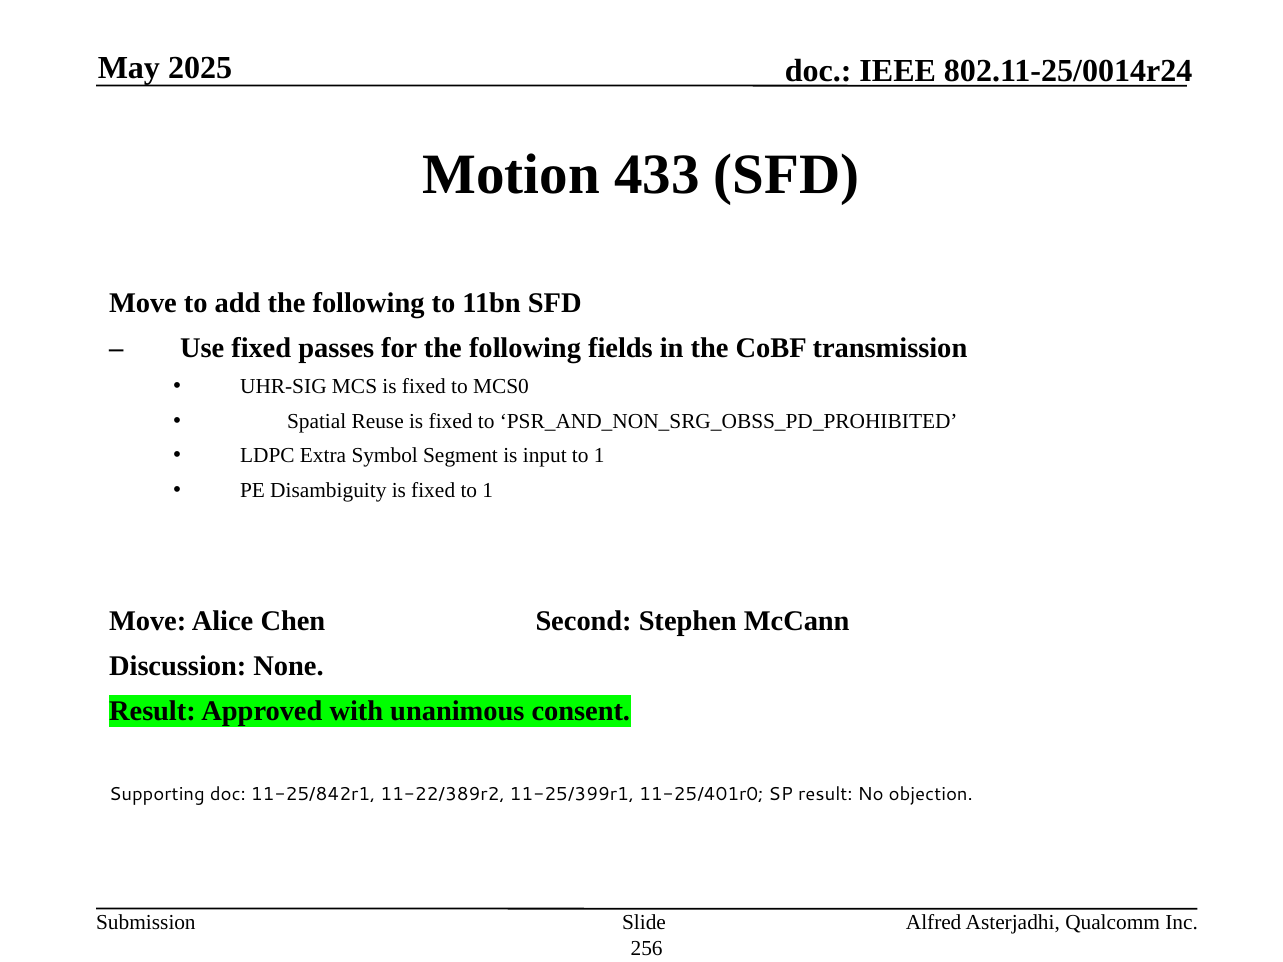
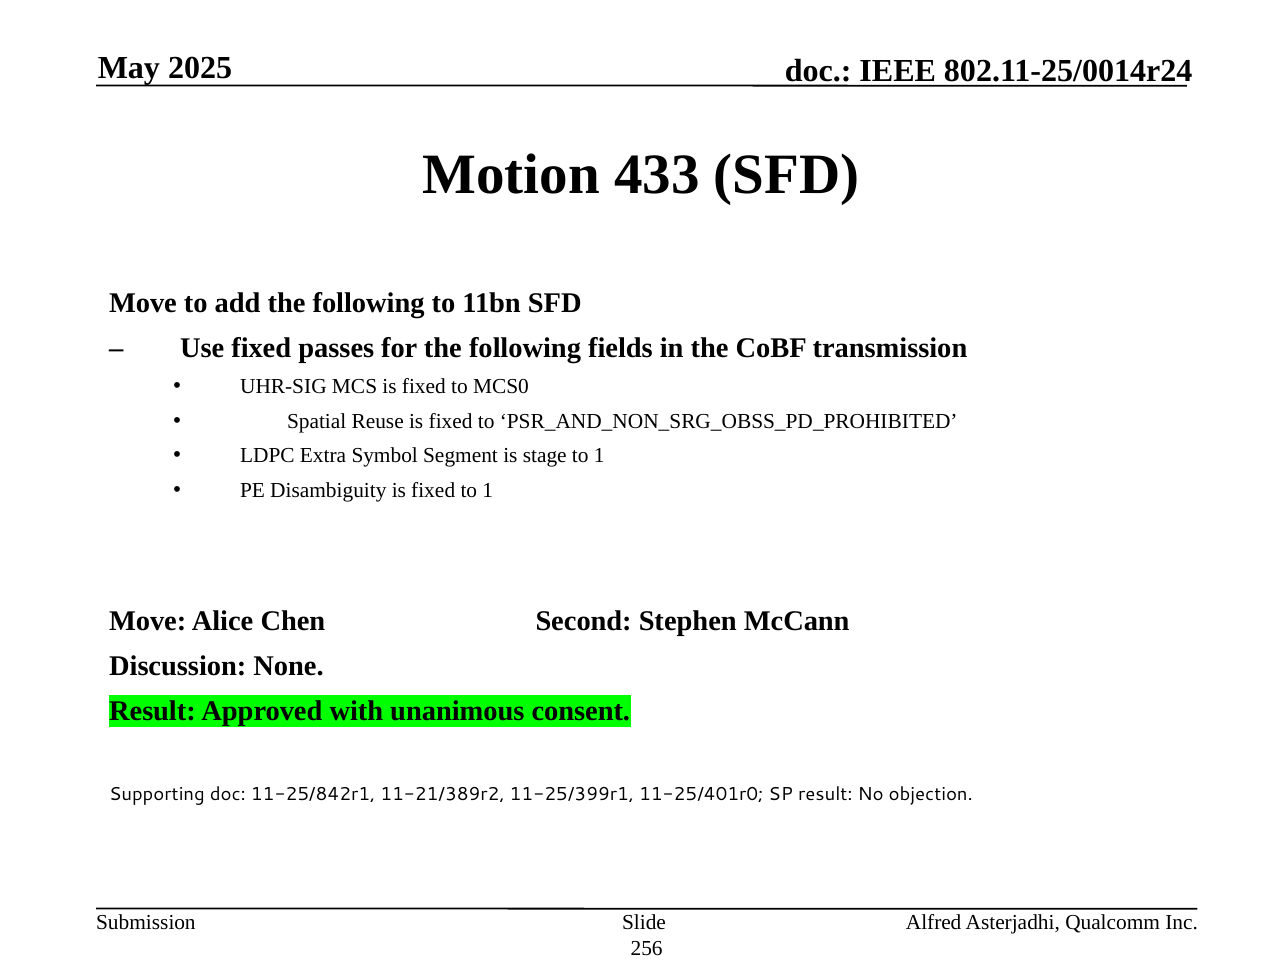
input: input -> stage (545, 456)
11-22/389r2: 11-22/389r2 -> 11-21/389r2 (442, 794)
